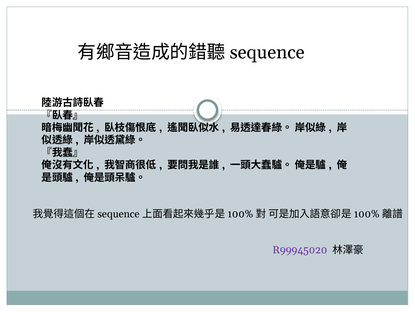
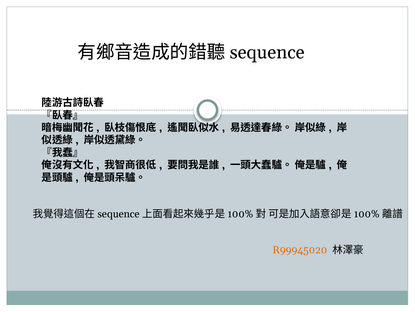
R99945020 colour: purple -> orange (300, 250)
